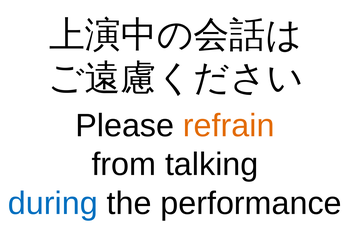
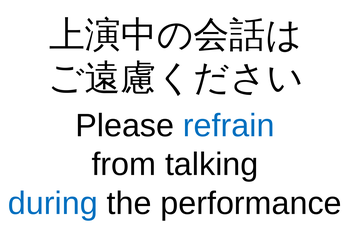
refrain colour: orange -> blue (229, 125)
